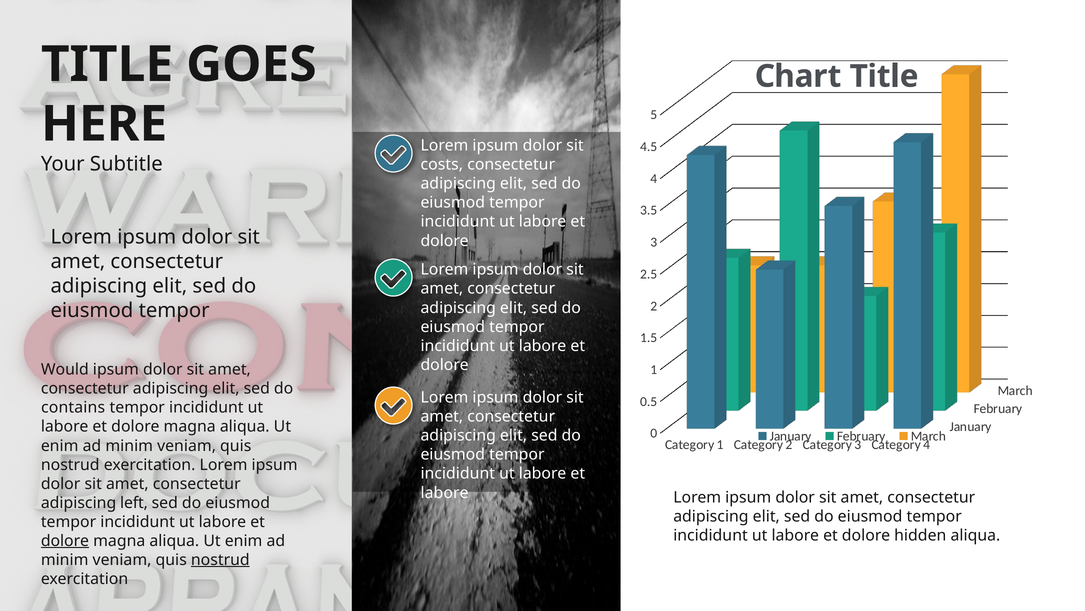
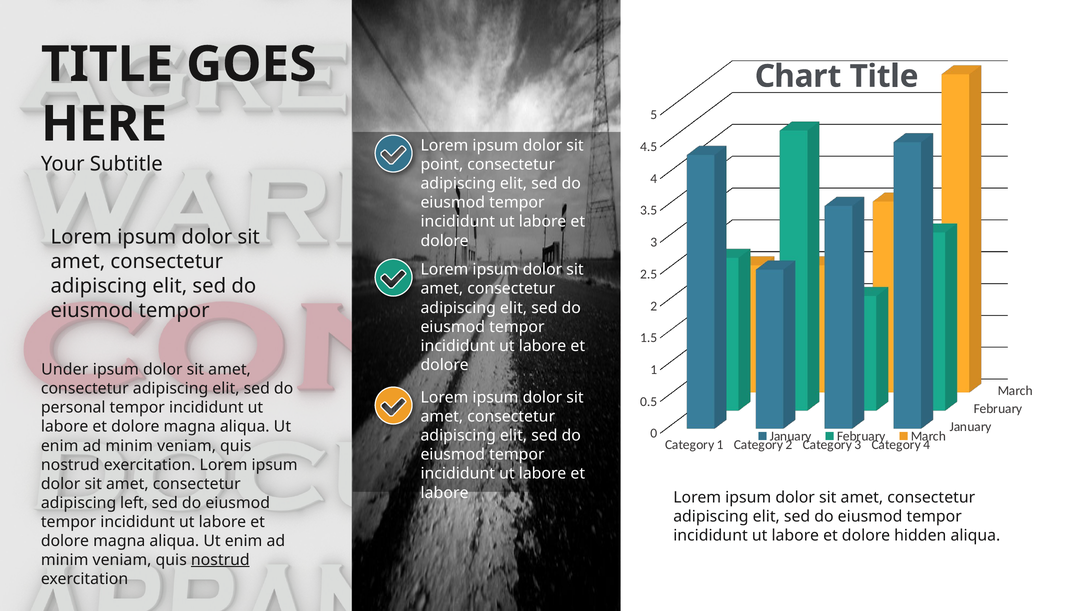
costs: costs -> point (442, 165)
Would: Would -> Under (65, 369)
contains: contains -> personal (73, 407)
dolore underline: present -> none (65, 540)
